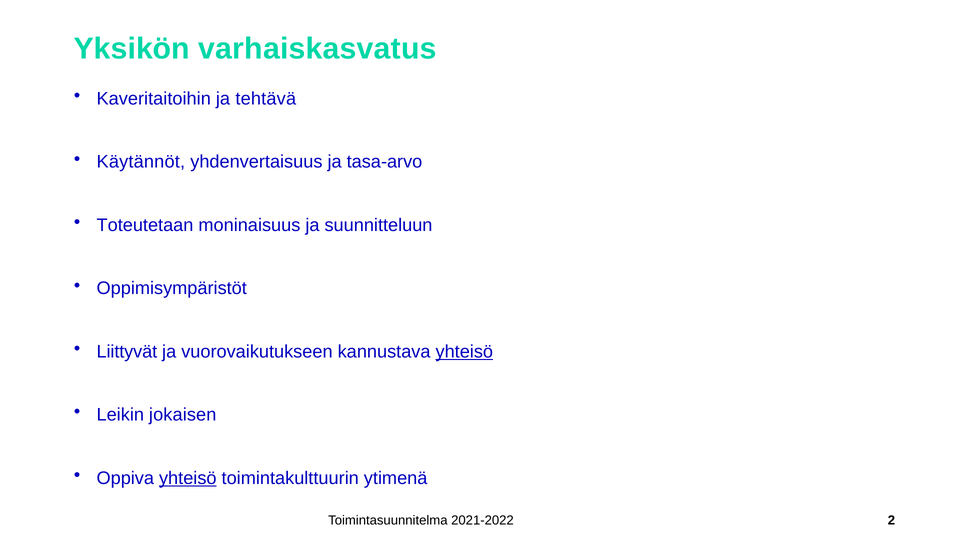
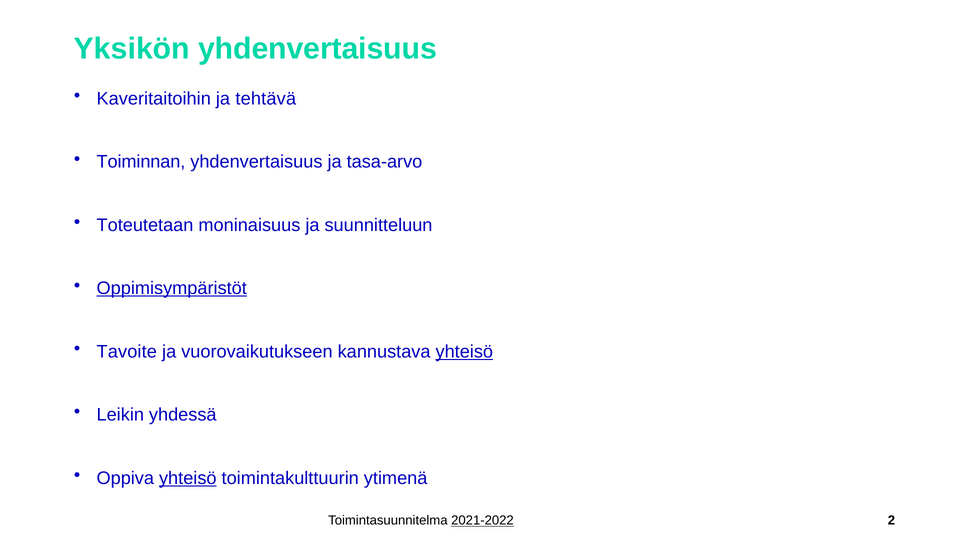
Yksikön varhaiskasvatus: varhaiskasvatus -> yhdenvertaisuus (318, 49)
Käytännöt: Käytännöt -> Toiminnan (141, 162)
Oppimisympäristöt underline: none -> present (172, 288)
Liittyvät: Liittyvät -> Tavoite (127, 352)
jokaisen: jokaisen -> yhdessä (183, 415)
2021-2022 underline: none -> present (482, 521)
